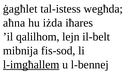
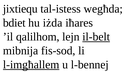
ġagħlet: ġagħlet -> jixtiequ (20, 9)
aħna: aħna -> bdiet (14, 23)
il-belt underline: none -> present (96, 37)
